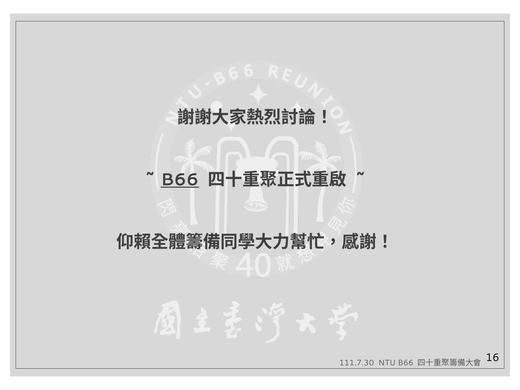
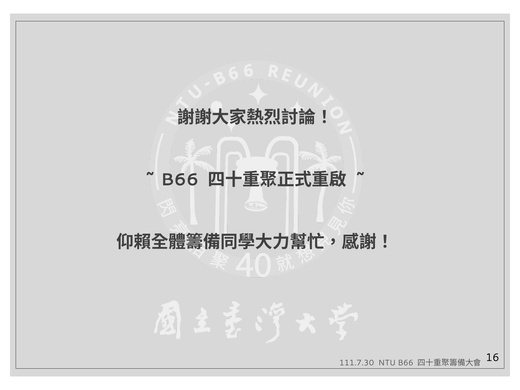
B66 underline: present -> none (180, 180)
